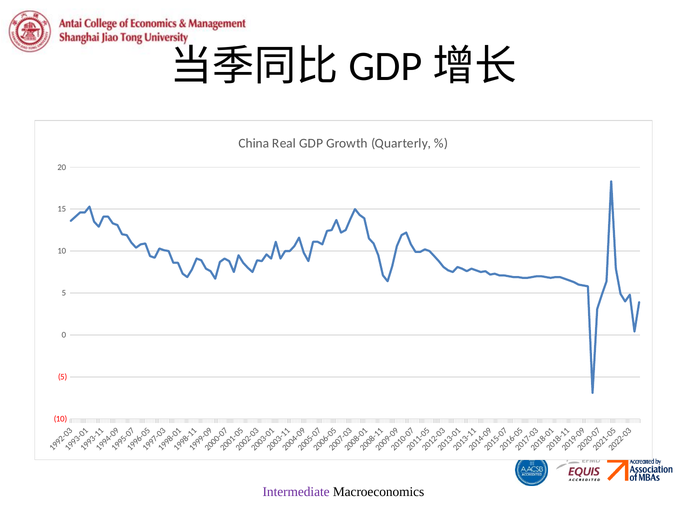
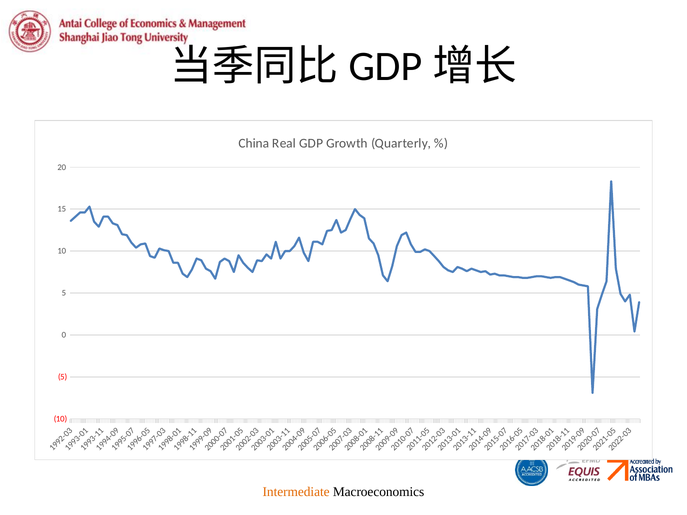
Intermediate colour: purple -> orange (296, 492)
